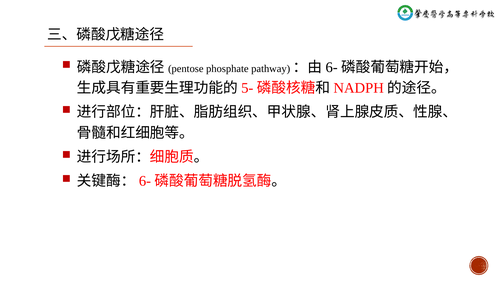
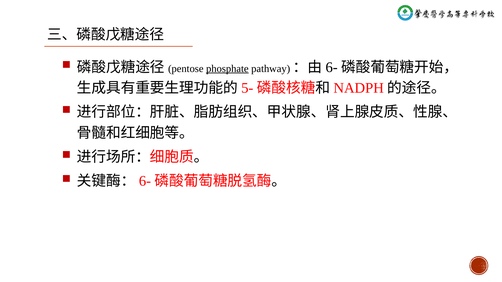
phosphate underline: none -> present (227, 69)
